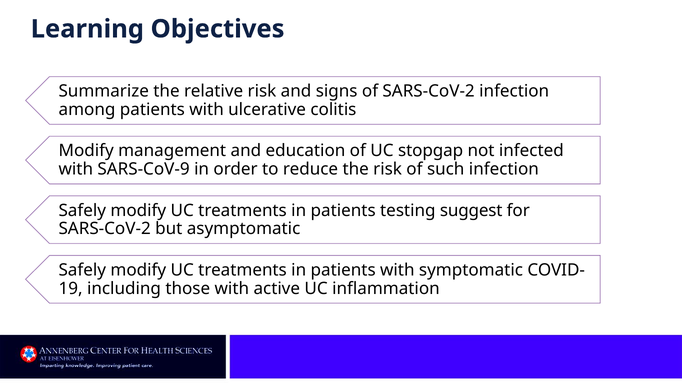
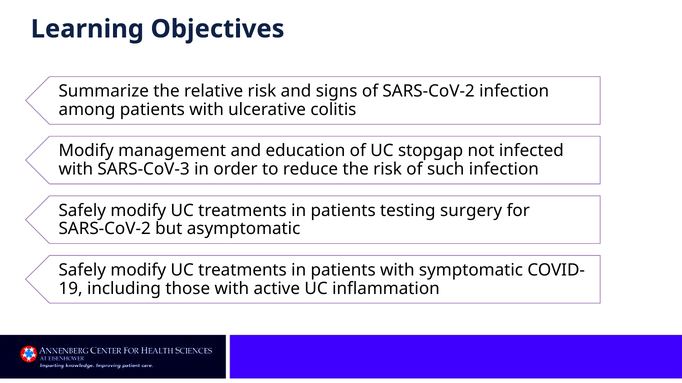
SARS-CoV-9: SARS-CoV-9 -> SARS-CoV-3 (144, 169)
suggest: suggest -> surgery (471, 211)
